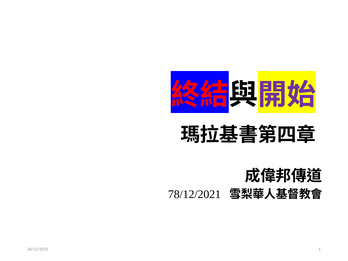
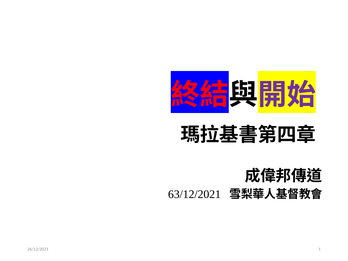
78/12/2021: 78/12/2021 -> 63/12/2021 (194, 194)
